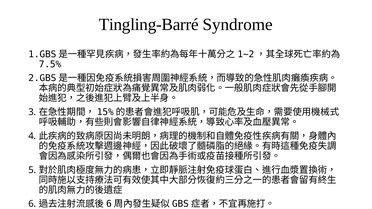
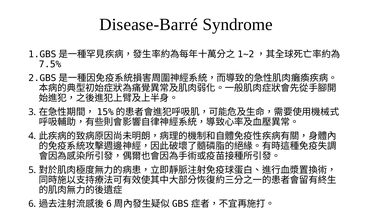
Tingling-Barré: Tingling-Barré -> Disease-Barré (149, 25)
